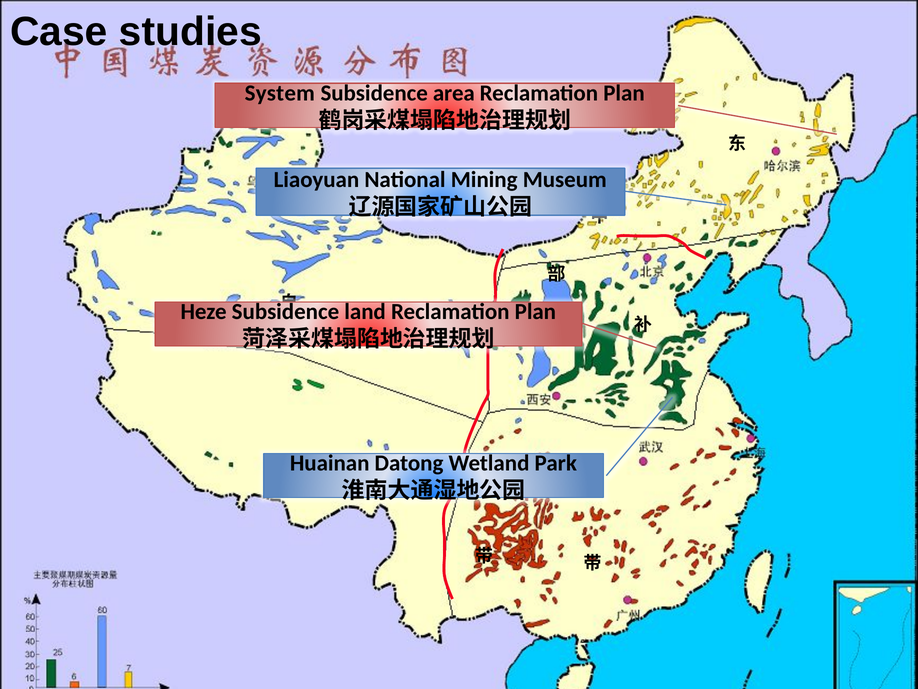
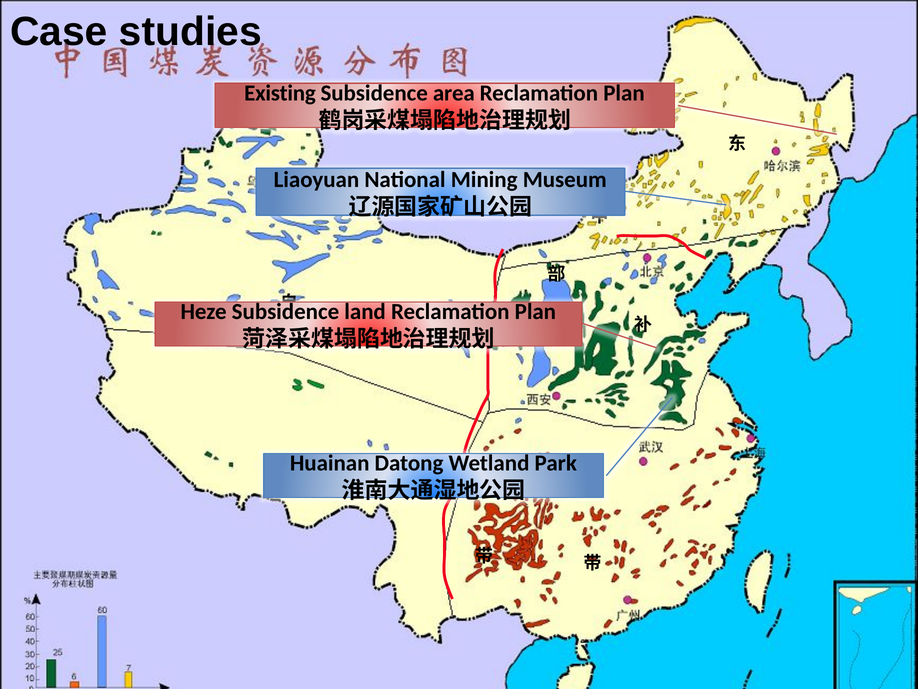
System: System -> Existing (280, 93)
